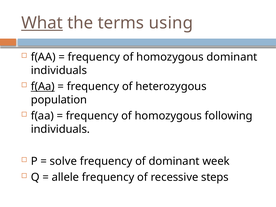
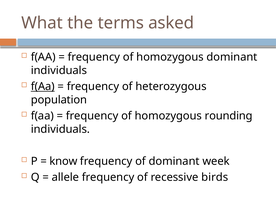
What underline: present -> none (42, 23)
using: using -> asked (171, 23)
following: following -> rounding (229, 116)
solve: solve -> know (63, 161)
steps: steps -> birds (215, 177)
